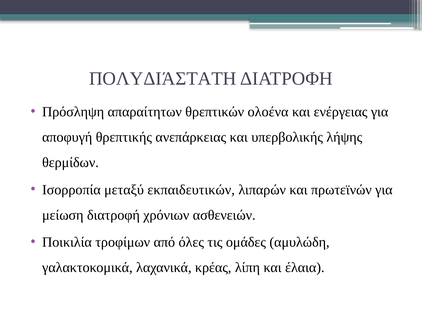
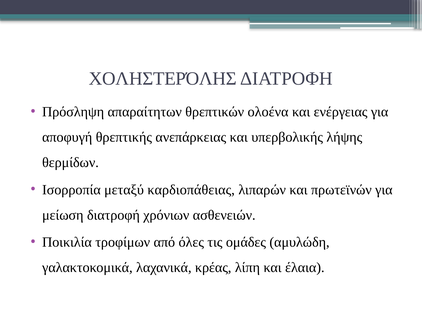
ΠΟΛΥΔΙΆΣΤΑΤΗ: ΠΟΛΥΔΙΆΣΤΑΤΗ -> ΧΟΛΗΣΤΕΡΌΛΗΣ (163, 79)
εκπαιδευτικών: εκπαιδευτικών -> καρδιοπάθειας (191, 189)
